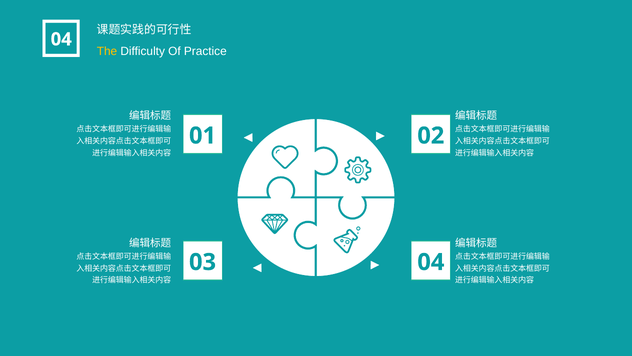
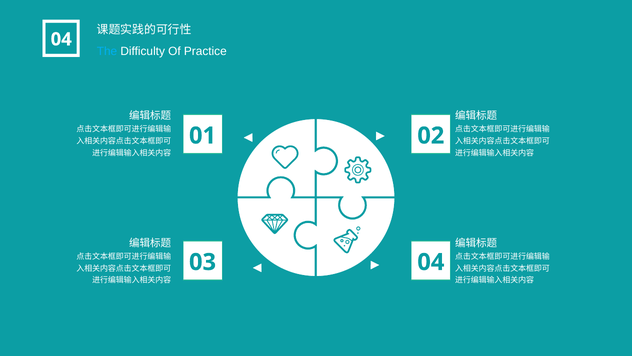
The colour: yellow -> light blue (107, 51)
